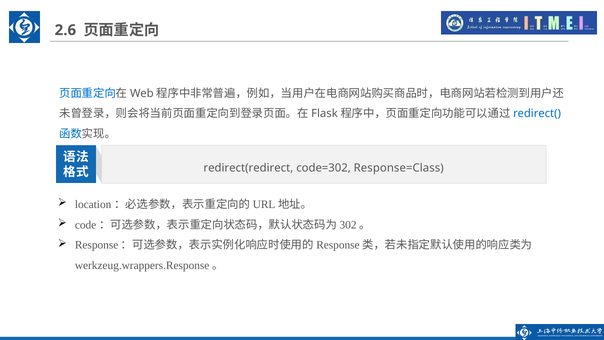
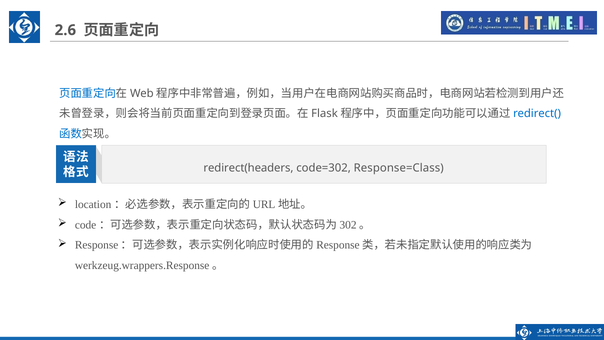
redirect(redirect: redirect(redirect -> redirect(headers (248, 168)
